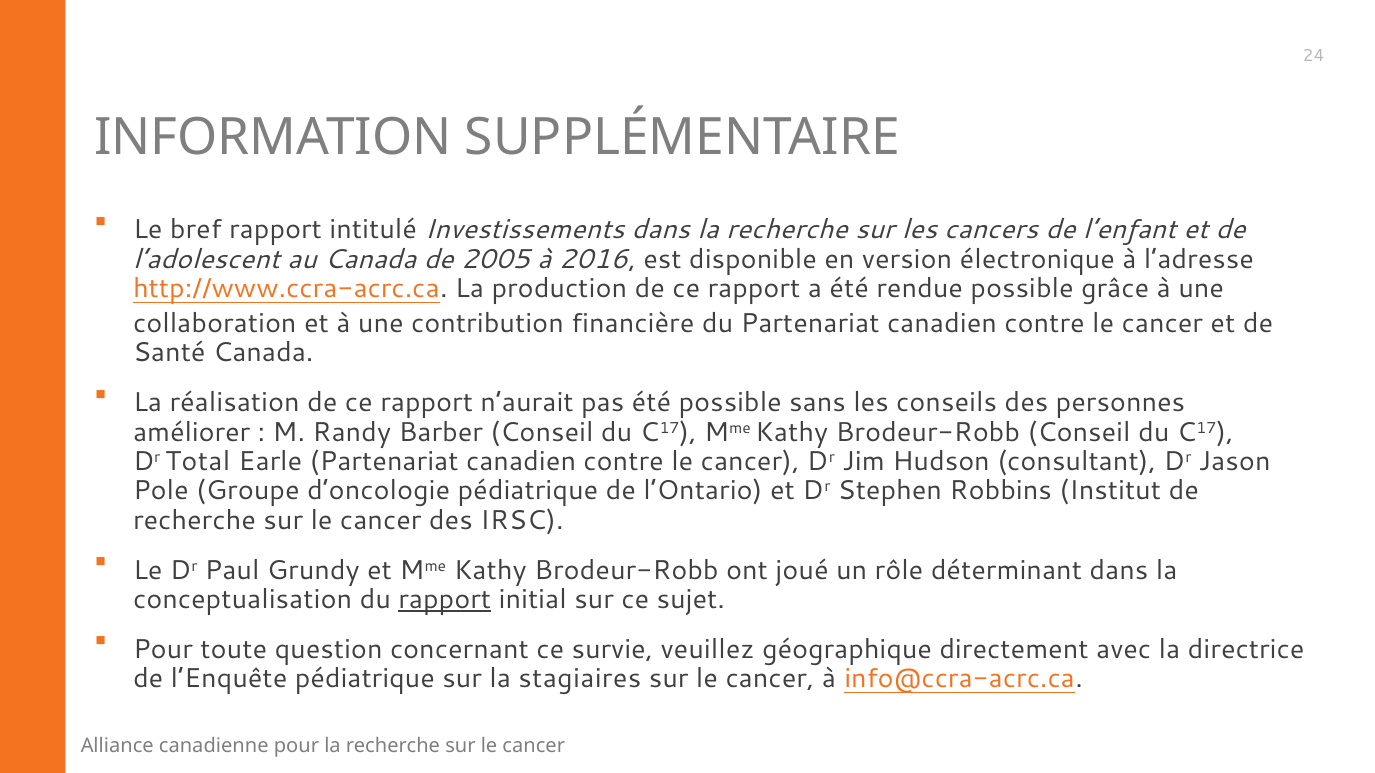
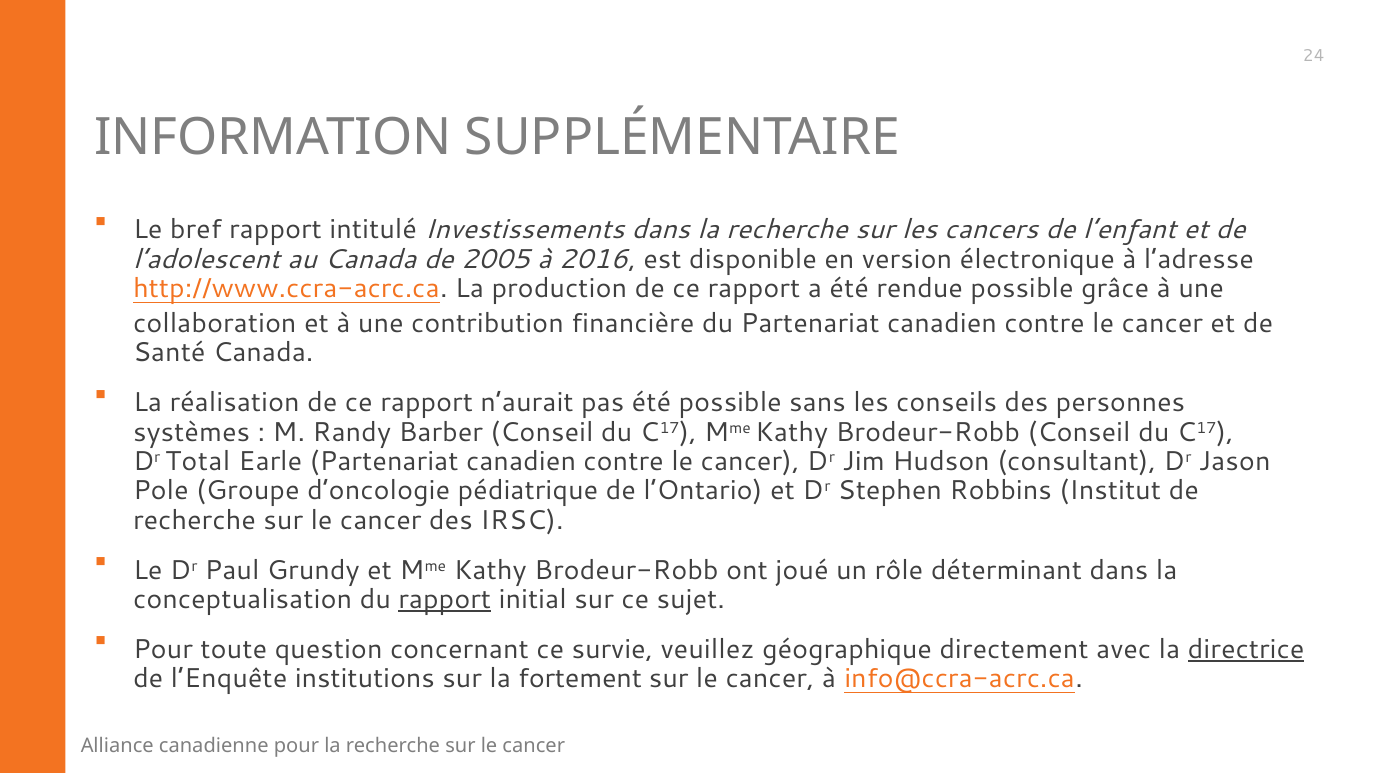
améliorer: améliorer -> systèmes (192, 432)
directrice underline: none -> present (1246, 650)
l’Enquête pédiatrique: pédiatrique -> institutions (365, 679)
stagiaires: stagiaires -> fortement (580, 679)
